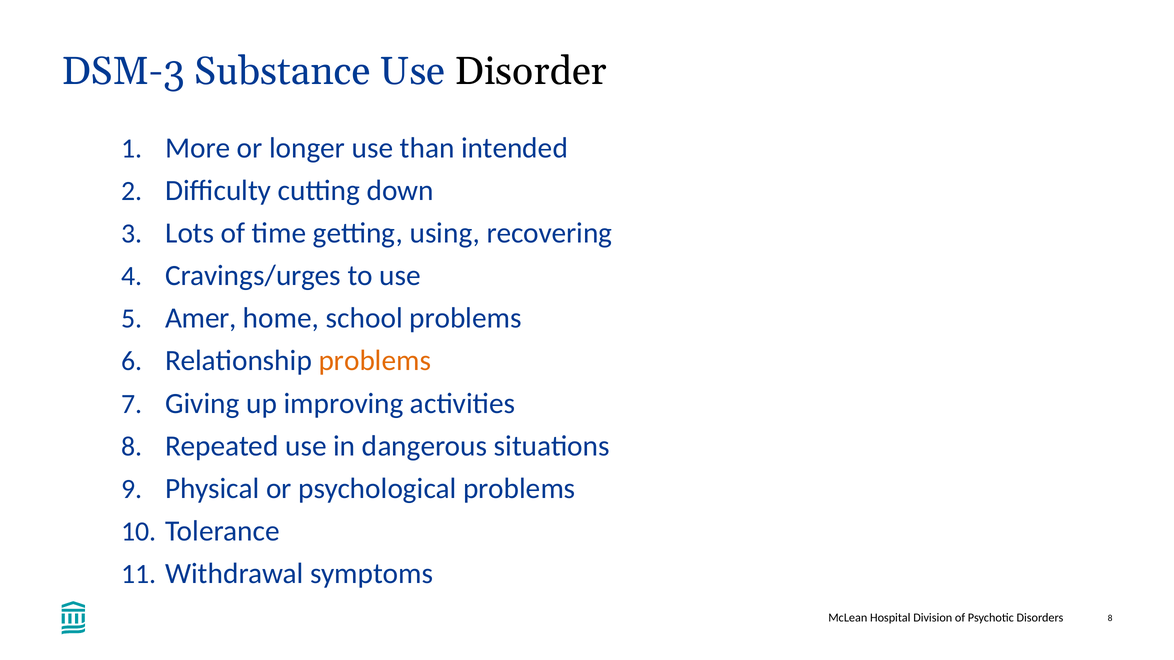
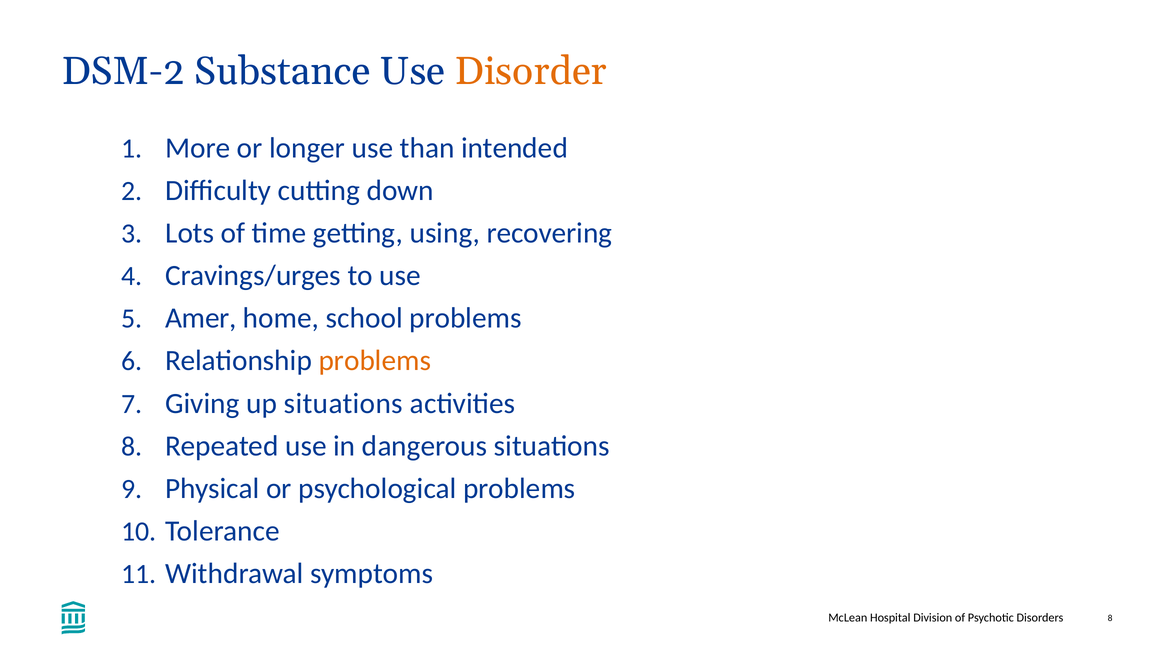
DSM-3: DSM-3 -> DSM-2 (123, 71)
Disorder colour: black -> orange (531, 71)
up improving: improving -> situations (343, 404)
